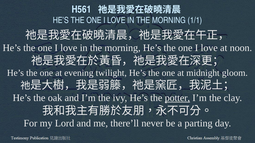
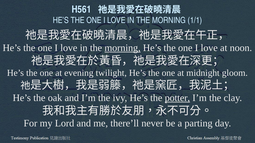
morning underline: none -> present (123, 48)
